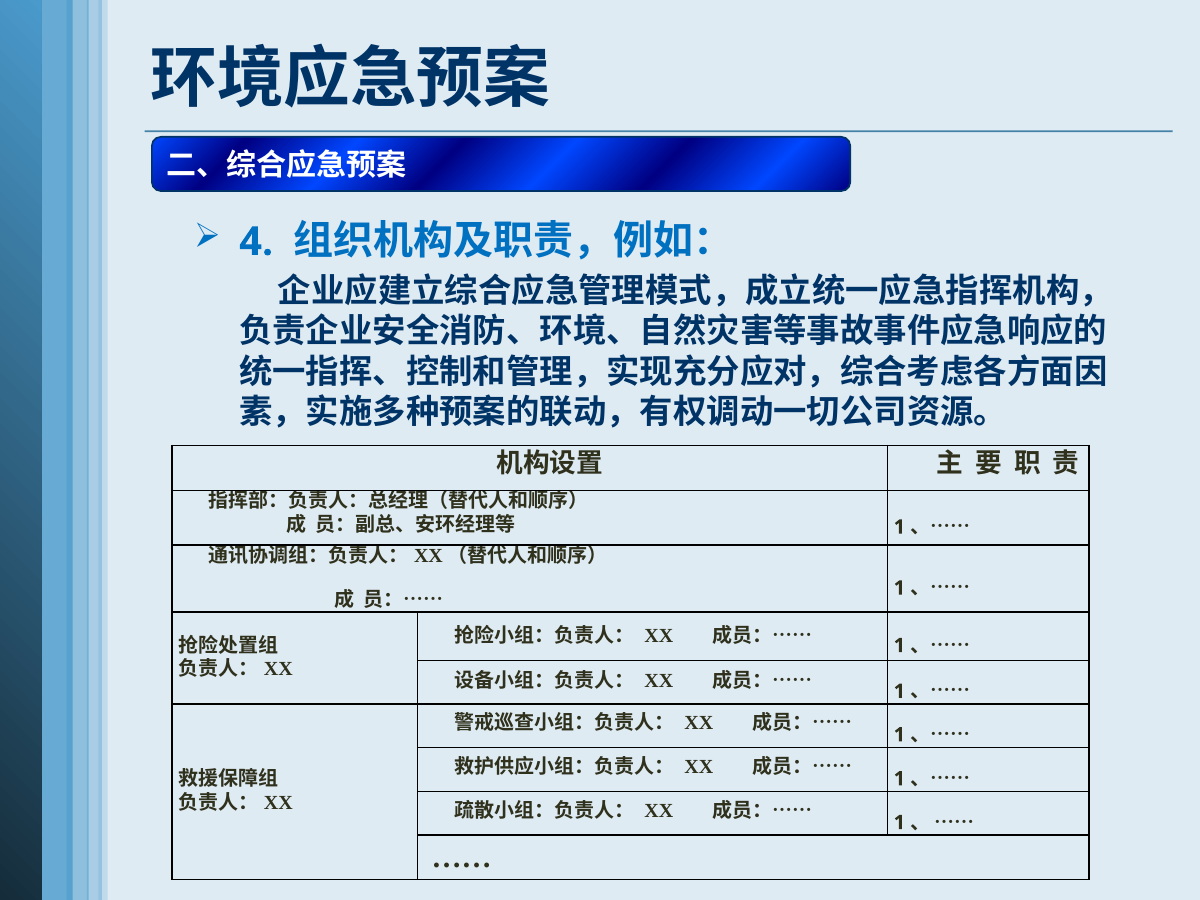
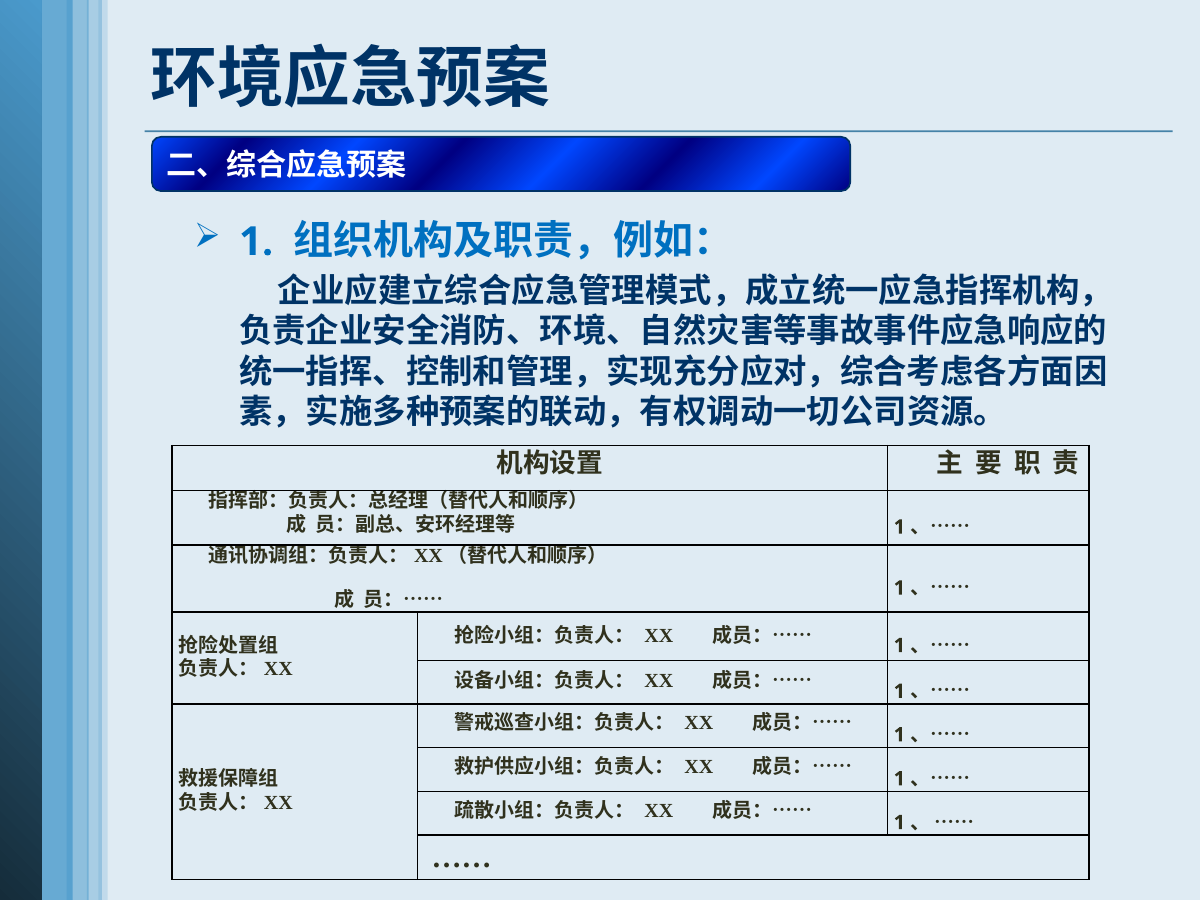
4: 4 -> 1 (256, 242)
